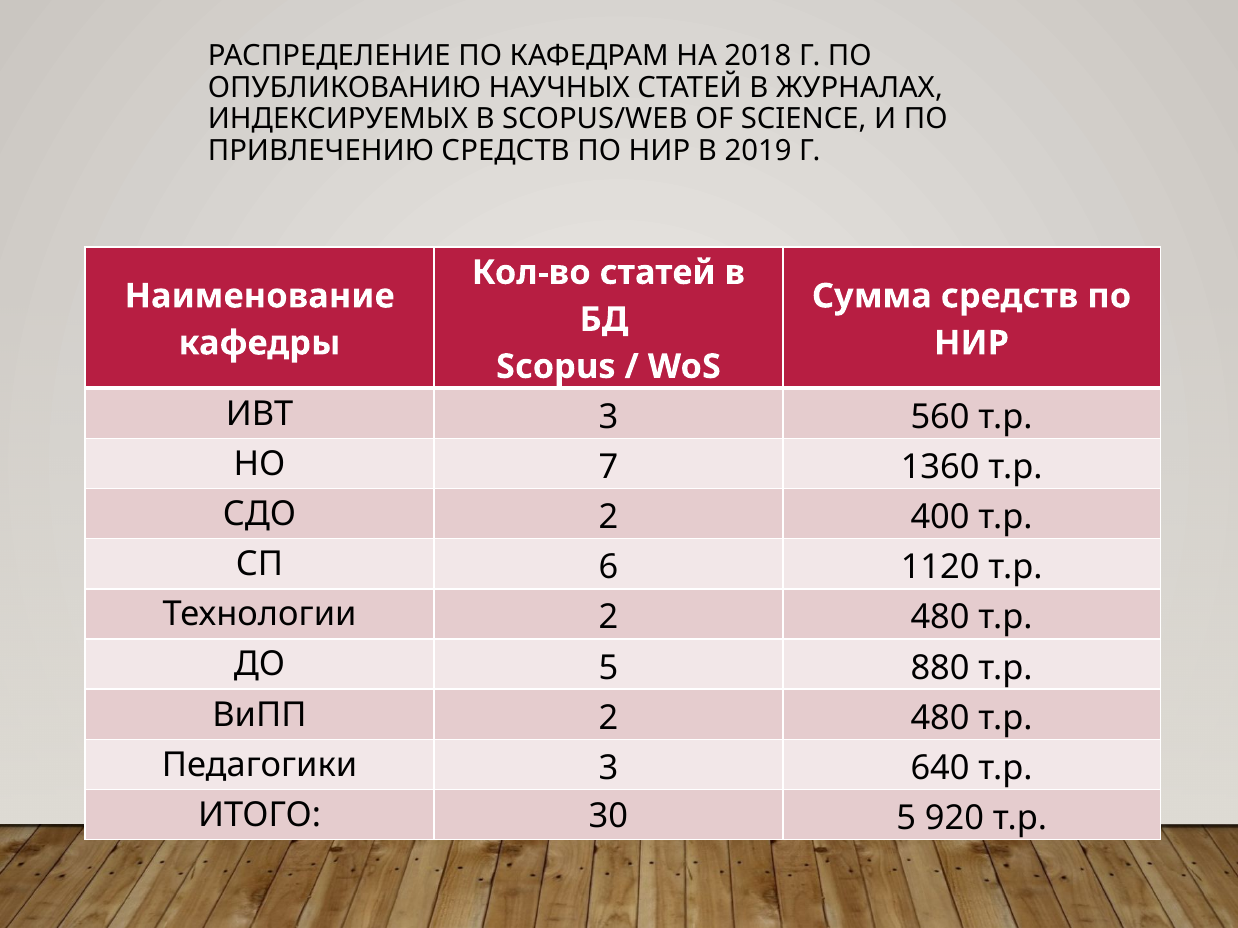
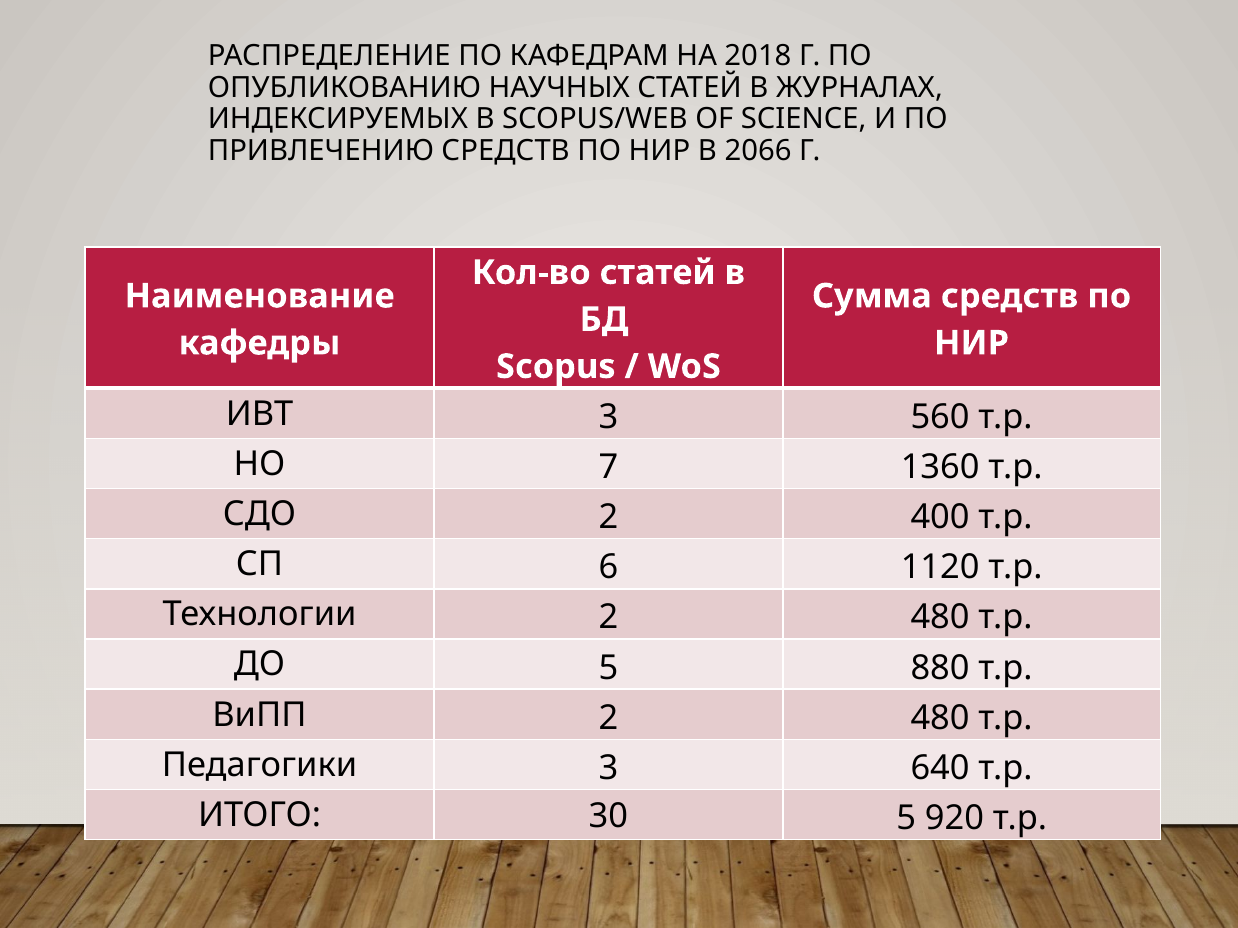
2019: 2019 -> 2066 (758, 151)
